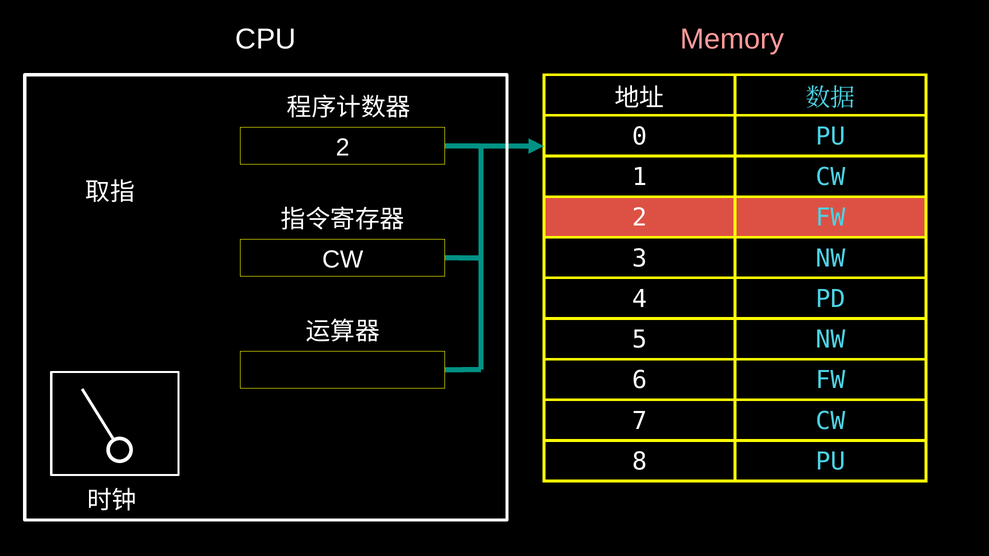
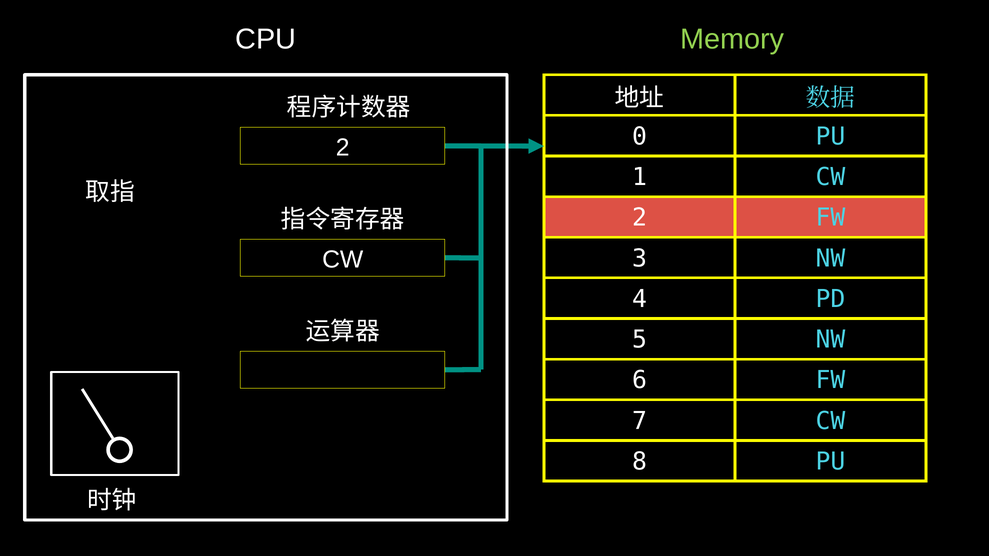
Memory colour: pink -> light green (732, 39)
